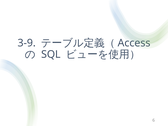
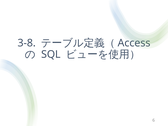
3-9: 3-9 -> 3-8 (27, 43)
